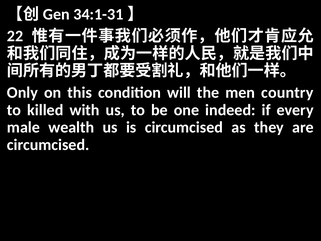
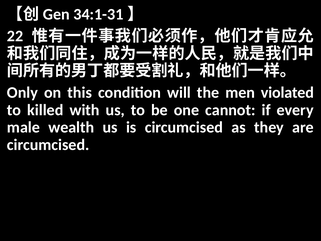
country: country -> violated (287, 93)
indeed: indeed -> cannot (230, 110)
